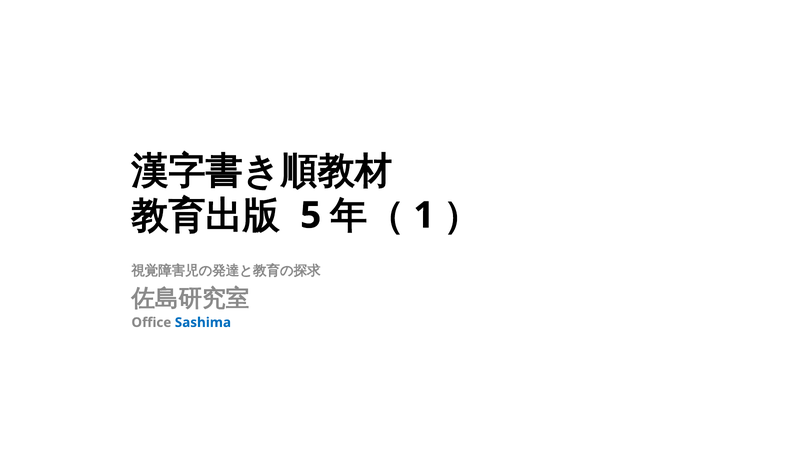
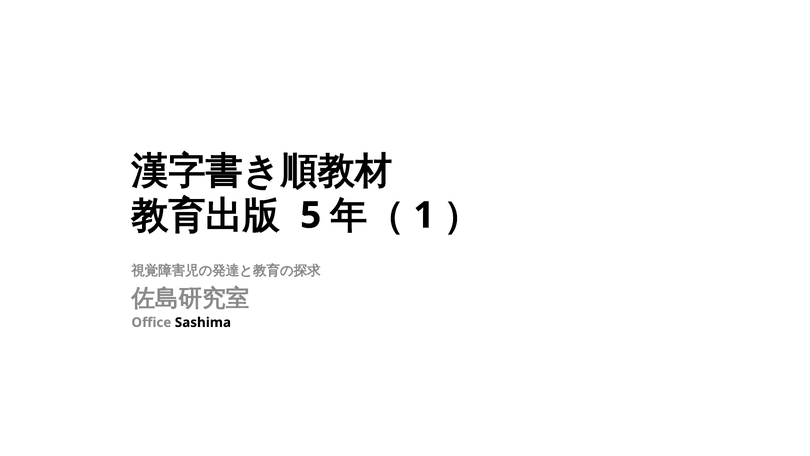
Sashima colour: blue -> black (203, 322)
